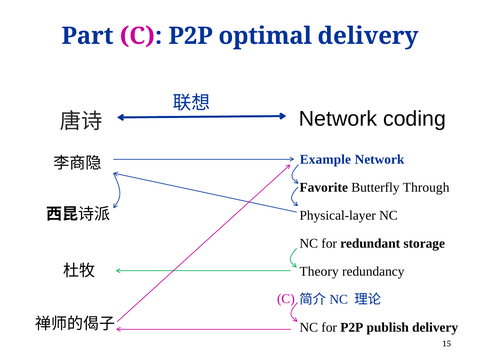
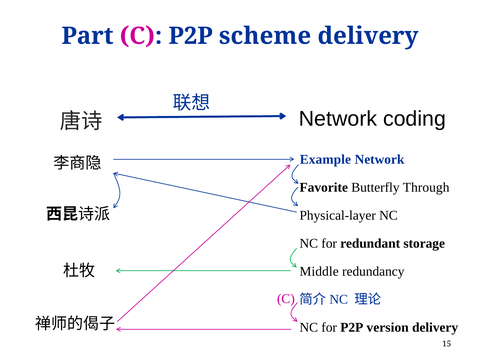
optimal: optimal -> scheme (265, 36)
Theory: Theory -> Middle (319, 271)
publish: publish -> version (388, 327)
